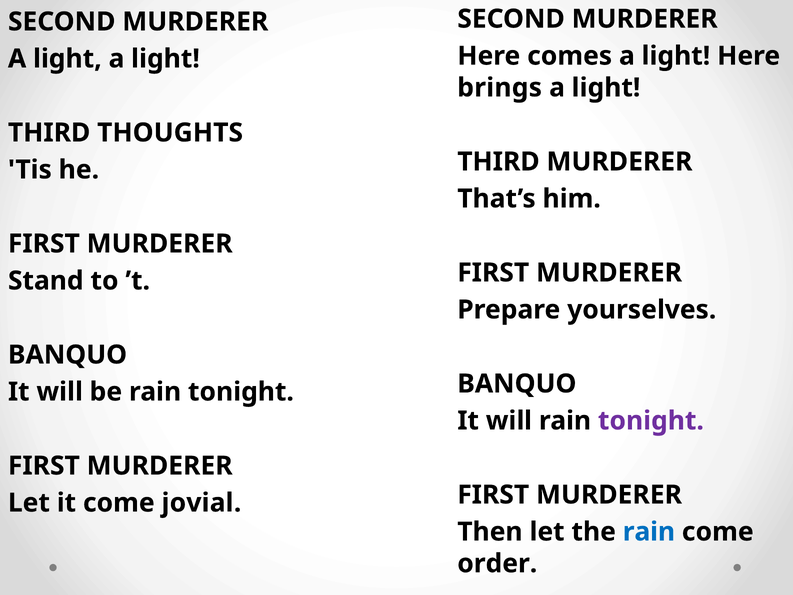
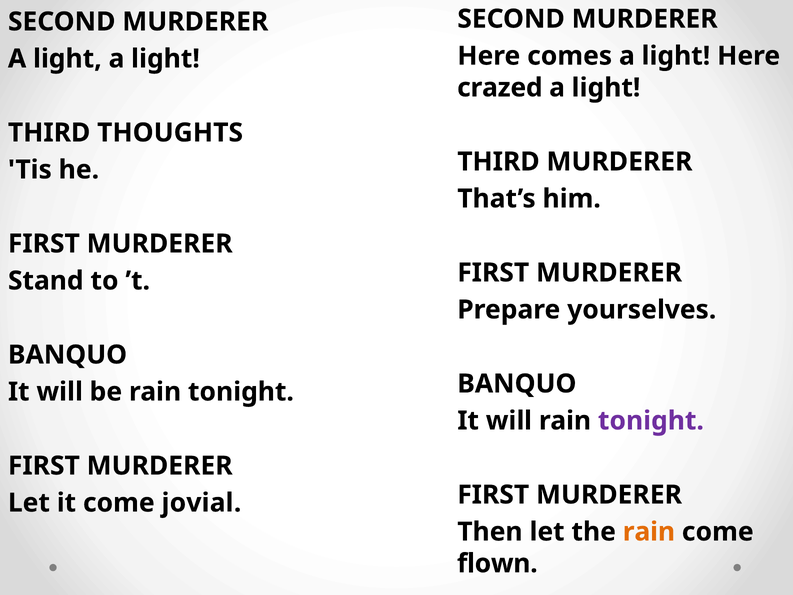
brings: brings -> crazed (500, 88)
rain colour: blue -> orange (649, 532)
order: order -> flown (497, 563)
